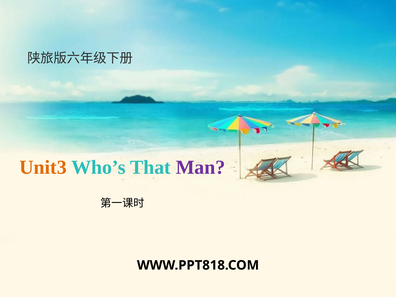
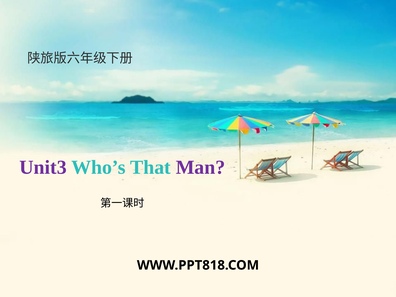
Unit3 colour: orange -> purple (43, 167)
